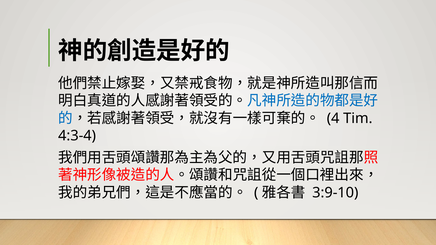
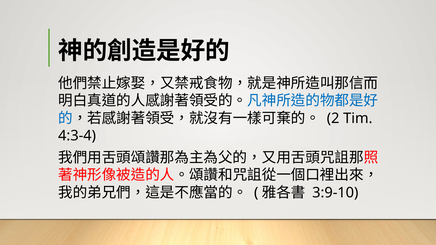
4: 4 -> 2 (333, 118)
